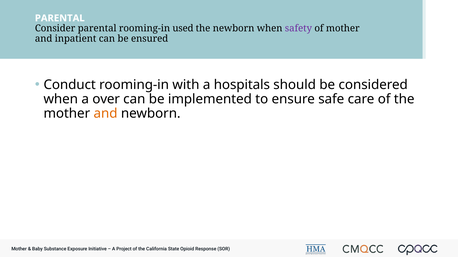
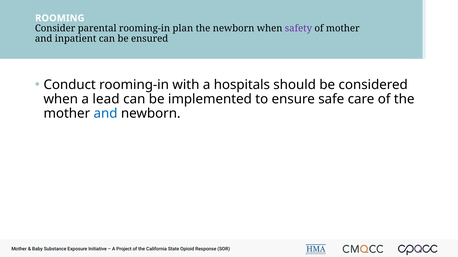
PARENTAL: PARENTAL -> ROOMING (60, 18)
used: used -> plan (183, 28)
over: over -> lead (106, 99)
and colour: orange -> blue (106, 114)
